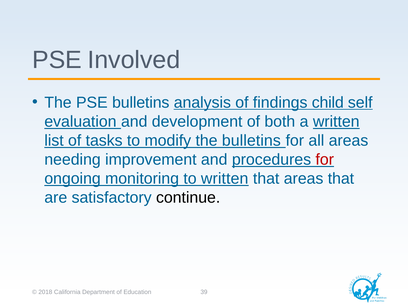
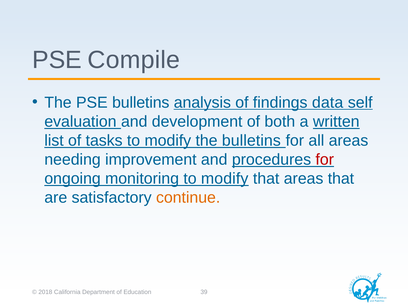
Involved: Involved -> Compile (134, 60)
child: child -> data (328, 102)
monitoring to written: written -> modify (225, 179)
continue colour: black -> orange (188, 198)
